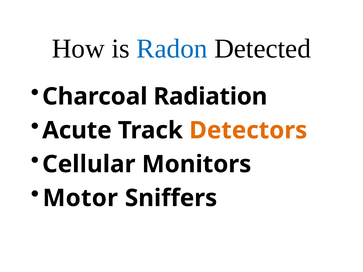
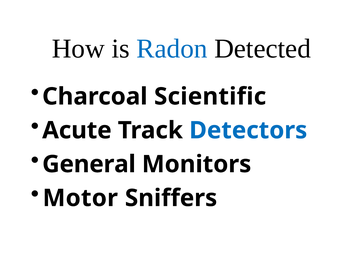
Radiation: Radiation -> Scientific (210, 97)
Detectors colour: orange -> blue (248, 130)
Cellular: Cellular -> General (89, 164)
